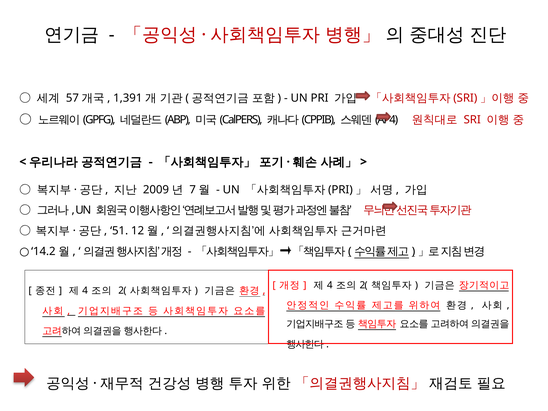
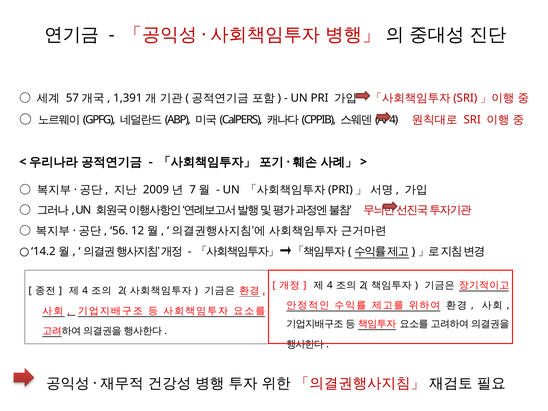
51: 51 -> 56 (119, 231)
